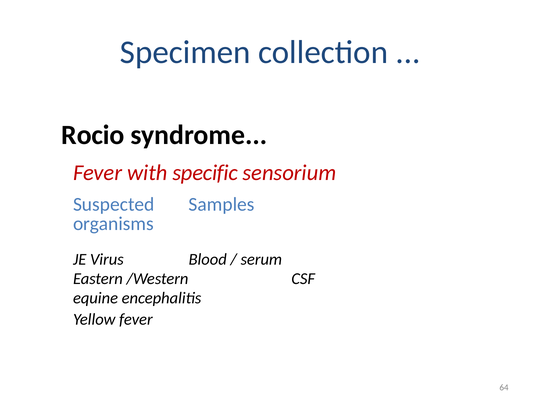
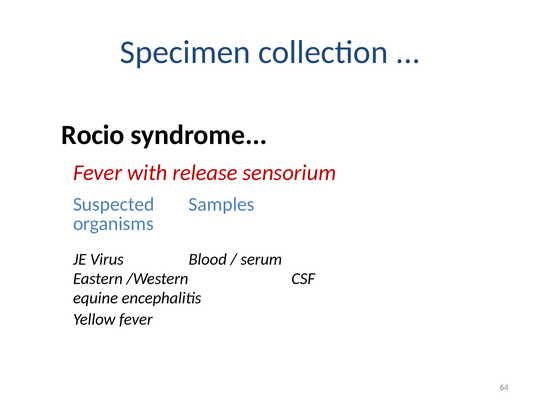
specific: specific -> release (205, 173)
